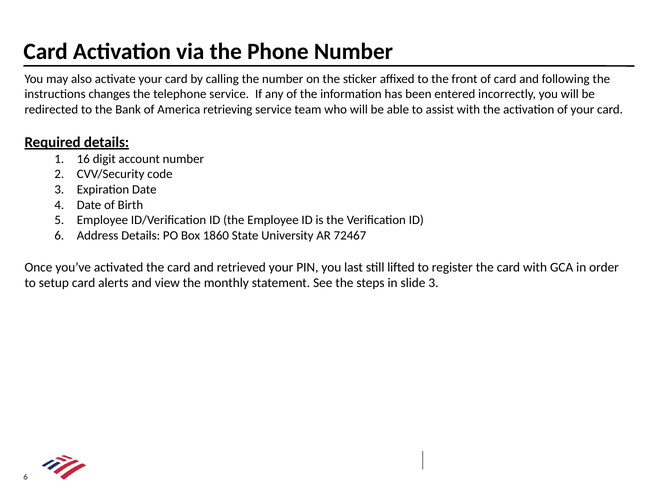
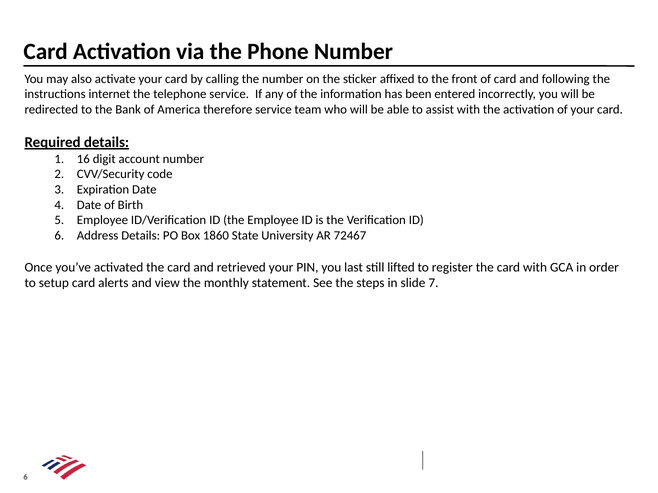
changes: changes -> internet (109, 94)
retrieving: retrieving -> therefore (228, 110)
slide 3: 3 -> 7 (433, 283)
